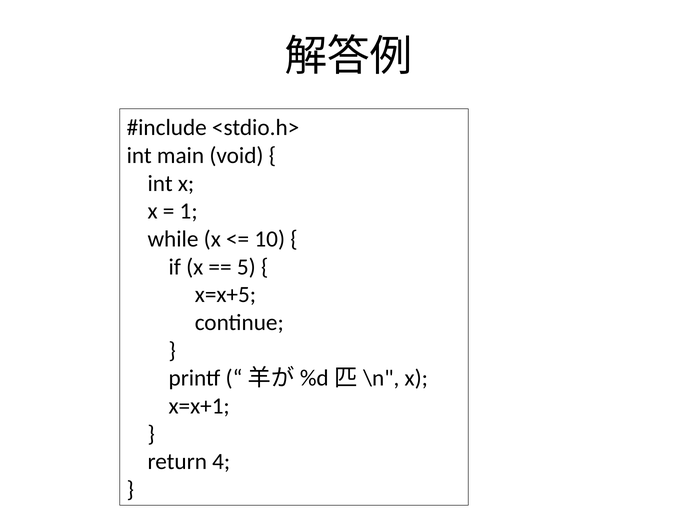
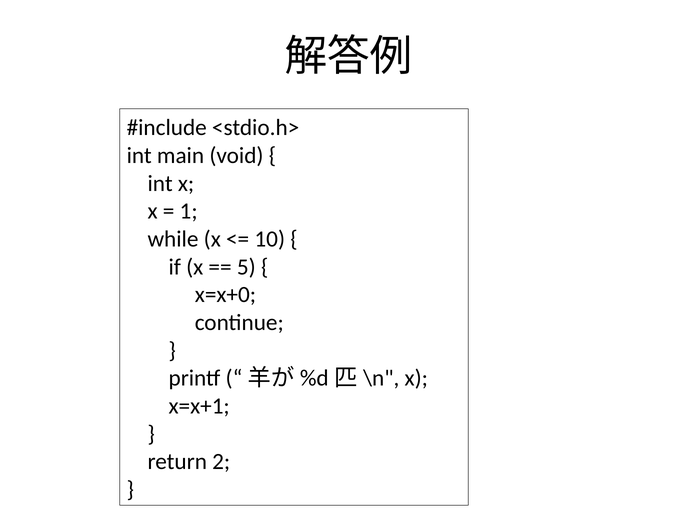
x=x+5: x=x+5 -> x=x+0 (225, 295)
4: 4 -> 2 (221, 462)
